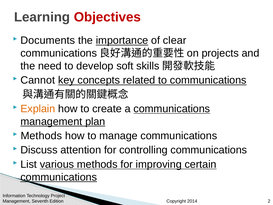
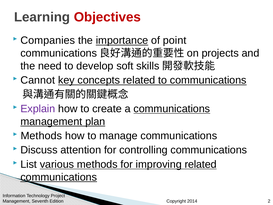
Documents: Documents -> Companies (48, 40)
clear: clear -> point (175, 40)
Explain colour: orange -> purple (38, 109)
improving certain: certain -> related (201, 164)
